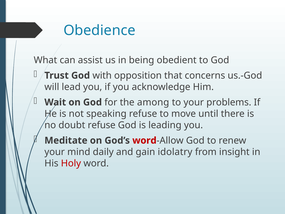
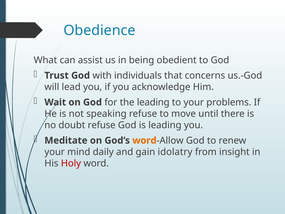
opposition: opposition -> individuals (138, 75)
the among: among -> leading (153, 102)
word colour: red -> orange (144, 140)
